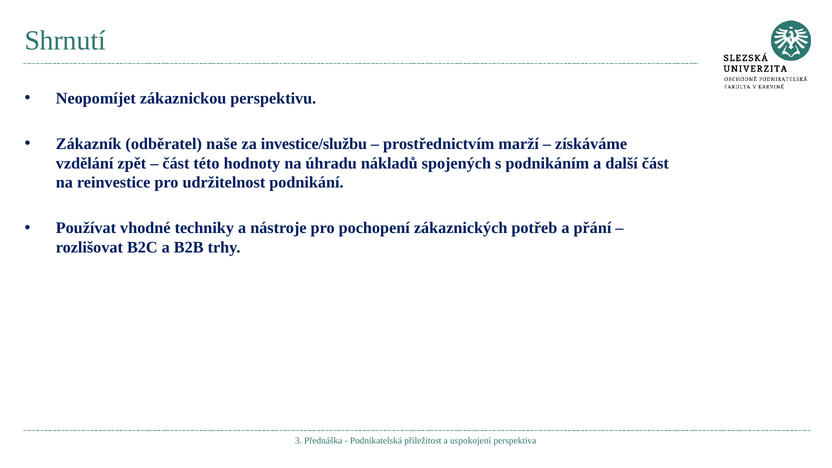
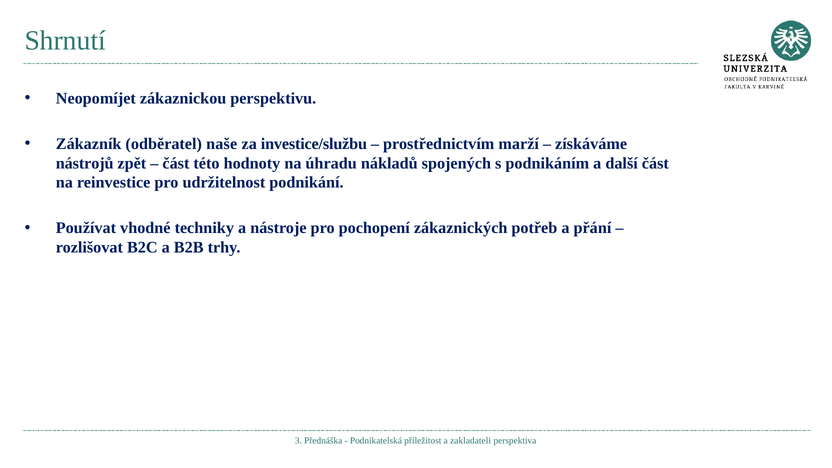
vzdělání: vzdělání -> nástrojů (85, 163)
uspokojení: uspokojení -> zakladateli (471, 441)
